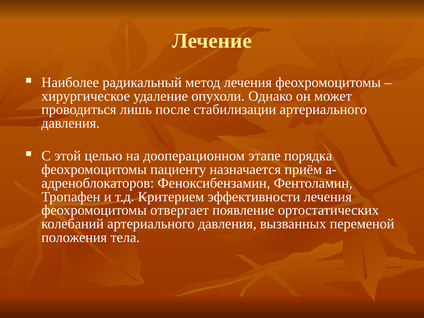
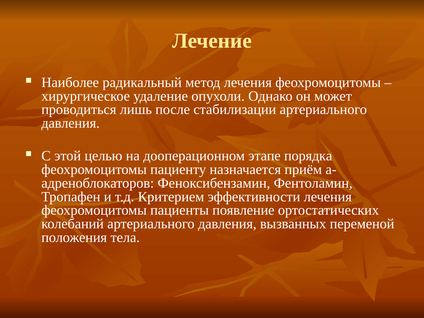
отвергает: отвергает -> пациенты (180, 210)
